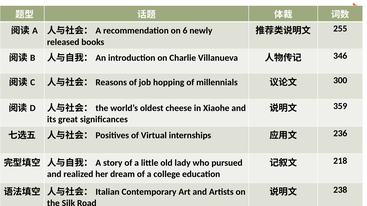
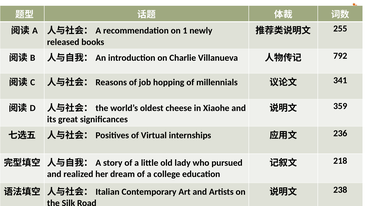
6: 6 -> 1 (185, 31)
346: 346 -> 792 (340, 56)
300: 300 -> 341 (340, 81)
